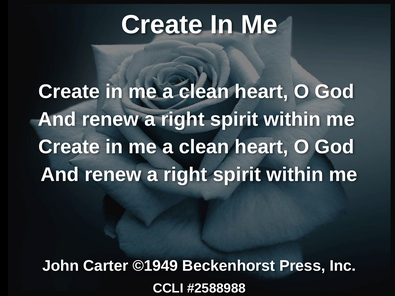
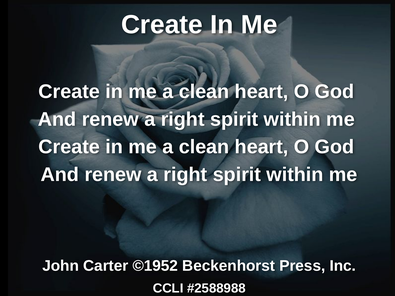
©1949: ©1949 -> ©1952 (155, 266)
